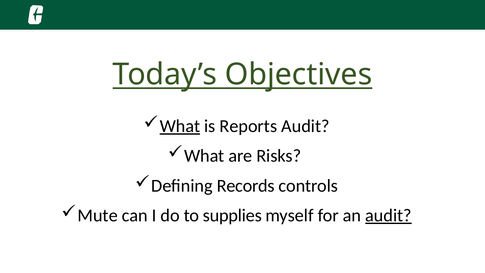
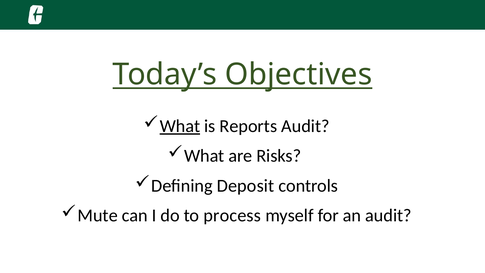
Records: Records -> Deposit (246, 186)
supplies: supplies -> process (232, 215)
audit underline: present -> none (388, 215)
